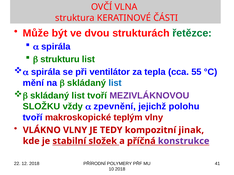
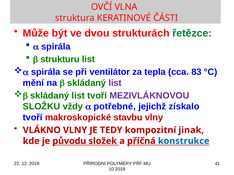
55: 55 -> 83 (196, 72)
list colour: blue -> purple (115, 83)
zpevnění: zpevnění -> potřebné (115, 107)
polohu: polohu -> získalo (184, 107)
teplým: teplým -> stavbu (128, 118)
stabilní: stabilní -> původu (69, 141)
konstrukce colour: purple -> blue (184, 141)
